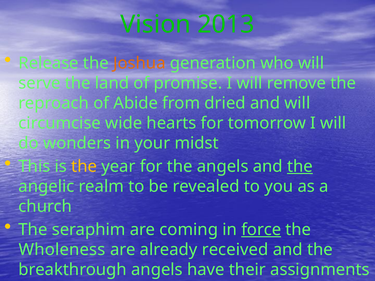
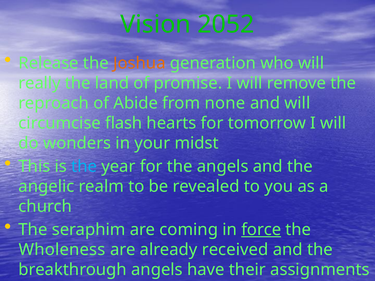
2013: 2013 -> 2052 (226, 24)
serve: serve -> really (40, 83)
dried: dried -> none (225, 103)
wide: wide -> flash (124, 123)
the colour: yellow -> light blue (84, 167)
the underline: present -> none (300, 167)
